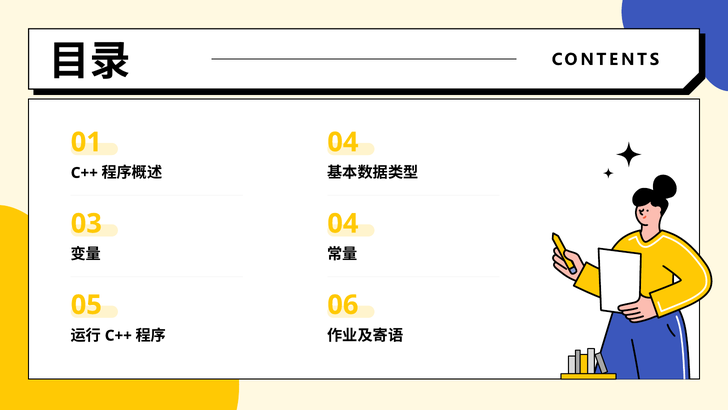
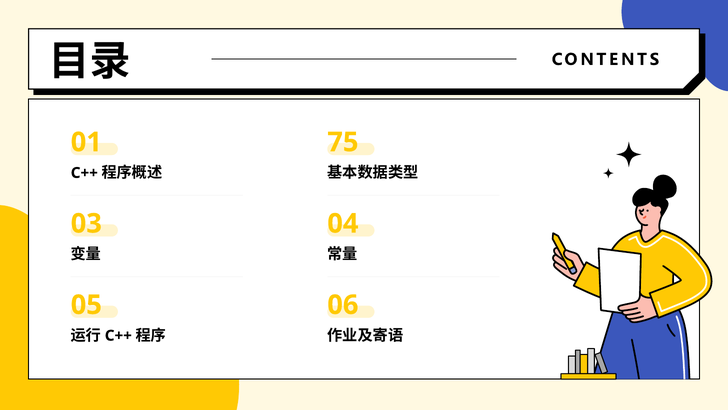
01 04: 04 -> 75 (343, 142)
